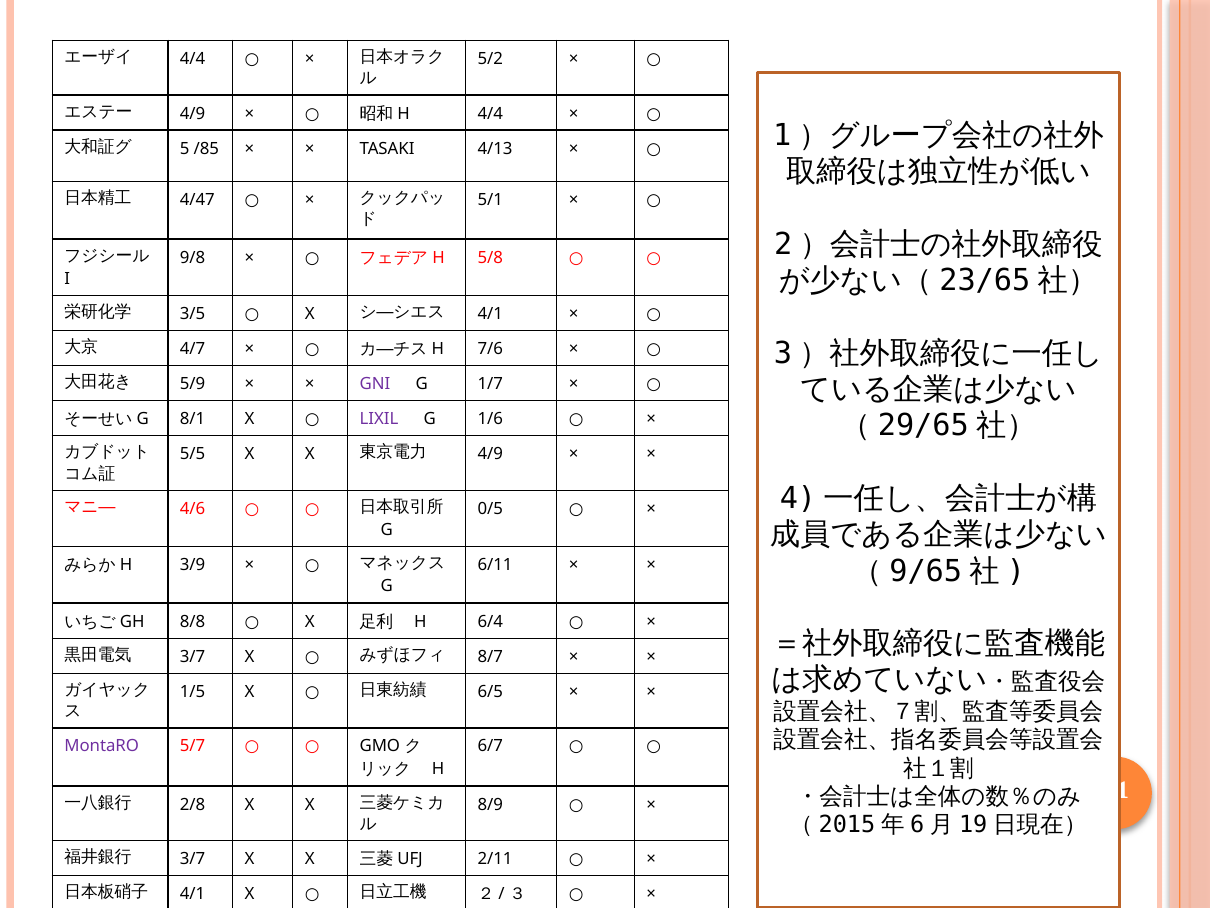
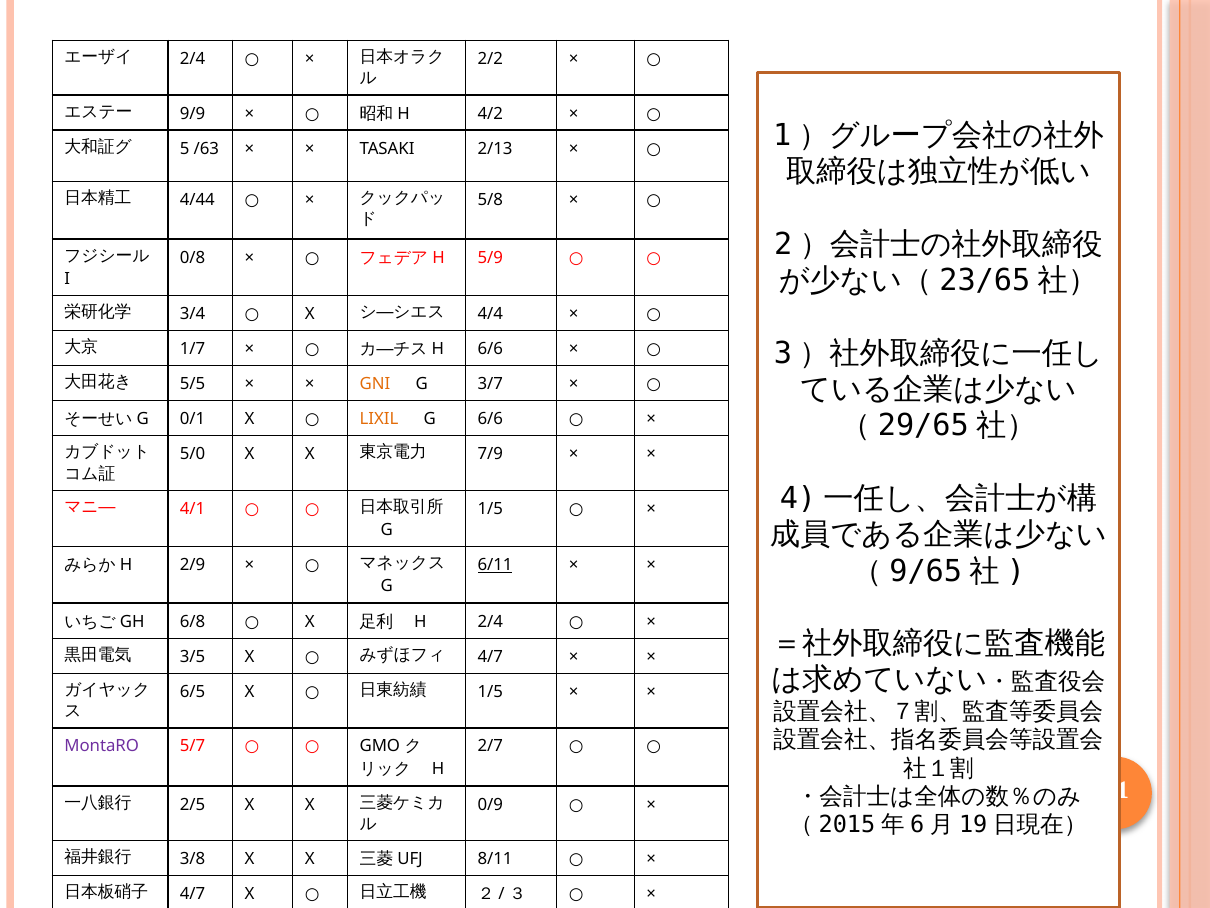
4/4: 4/4 -> 2/4 (193, 59)
5/2: 5/2 -> 2/2 (490, 59)
4/9: 4/9 -> 9/9 (193, 113)
4/4: 4/4 -> 4/2 (490, 113)
/85: /85 -> /63 (206, 149)
4/13: 4/13 -> 2/13 (495, 149)
4/47: 4/47 -> 4/44 (197, 200)
5/1: 5/1 -> 5/8 (490, 200)
9/8: 9/8 -> 0/8 (193, 257)
5/8: 5/8 -> 5/9 (490, 257)
3/5: 3/5 -> 3/4 (193, 314)
4/1: 4/1 -> 4/4 (490, 314)
4/7: 4/7 -> 1/7 (193, 348)
7/6: 7/6 -> 6/6 (490, 348)
5/9: 5/9 -> 5/5 (193, 384)
GNI colour: purple -> orange (375, 384)
1/7: 1/7 -> 3/7 (490, 384)
8/1: 8/1 -> 0/1 (193, 419)
LIXIL colour: purple -> orange (379, 419)
G 1/6: 1/6 -> 6/6 (490, 419)
5/5: 5/5 -> 5/0 (193, 454)
4/9: 4/9 -> 7/9 (490, 454)
4/6: 4/6 -> 4/1 (193, 509)
0/5: 0/5 -> 1/5 (490, 509)
3/9: 3/9 -> 2/9 (193, 565)
6/11 underline: none -> present (495, 565)
8/8: 8/8 -> 6/8 (193, 621)
H 6/4: 6/4 -> 2/4 (490, 621)
3/7: 3/7 -> 3/5 (193, 656)
8/7: 8/7 -> 4/7 (490, 656)
1/5: 1/5 -> 6/5 (193, 691)
6/5: 6/5 -> 1/5 (490, 691)
6/7: 6/7 -> 2/7 (490, 746)
2/8: 2/8 -> 2/5 (193, 804)
8/9: 8/9 -> 0/9 (490, 804)
3/7: 3/7 -> 3/8 (193, 859)
2/11: 2/11 -> 8/11 (495, 859)
4/1: 4/1 -> 4/7 (193, 894)
